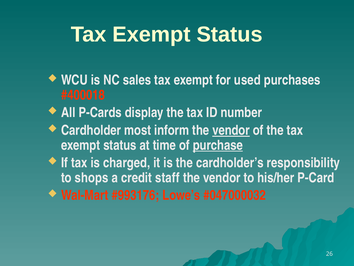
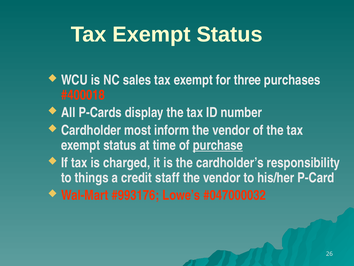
used: used -> three (247, 80)
vendor underline: present -> none (231, 130)
shops: shops -> things (92, 177)
